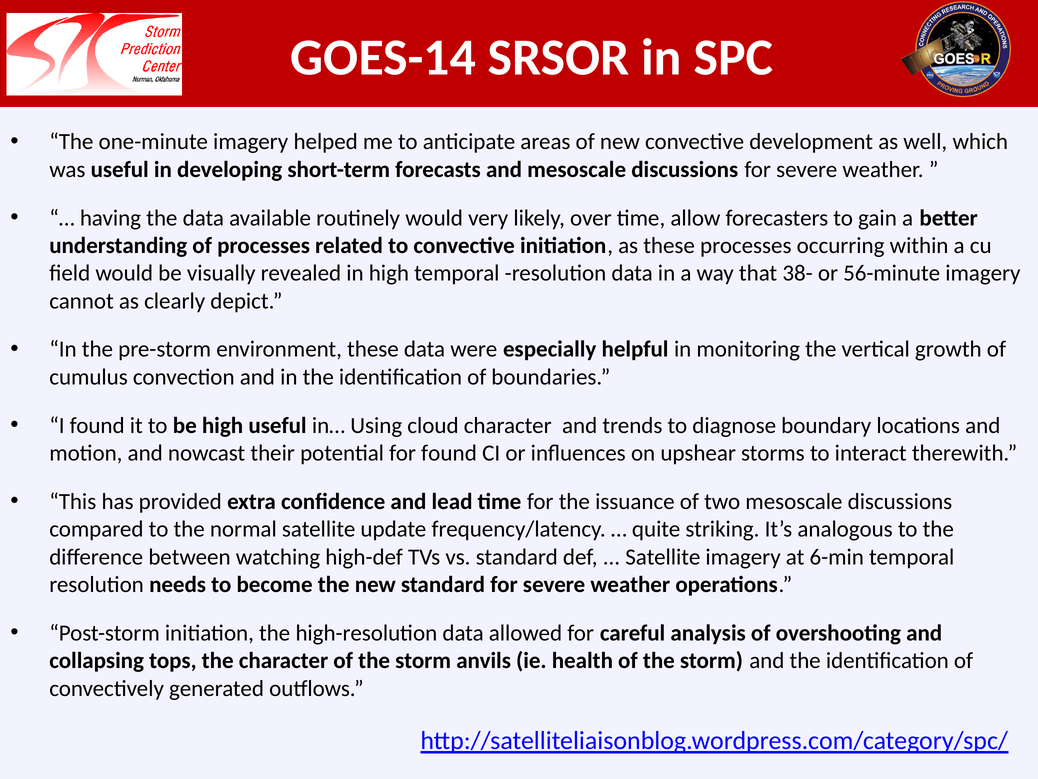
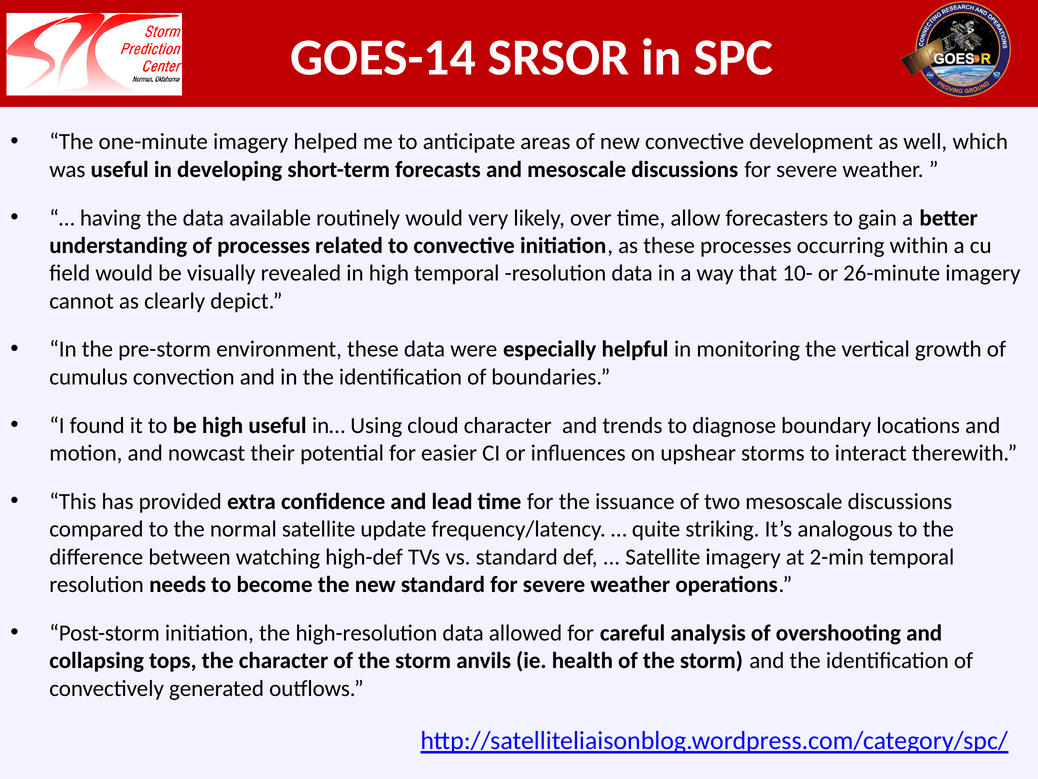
38-: 38- -> 10- (798, 273)
56-minute: 56-minute -> 26-minute (892, 273)
for found: found -> easier (449, 453)
6-min: 6-min -> 2-min (837, 557)
